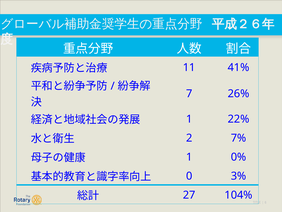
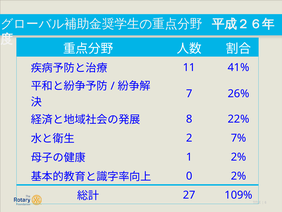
1: 1 -> 8 (189, 119)
1 0%: 0% -> 2% (239, 157)
0 3%: 3% -> 2% (239, 176)
104%: 104% -> 109% (239, 195)
